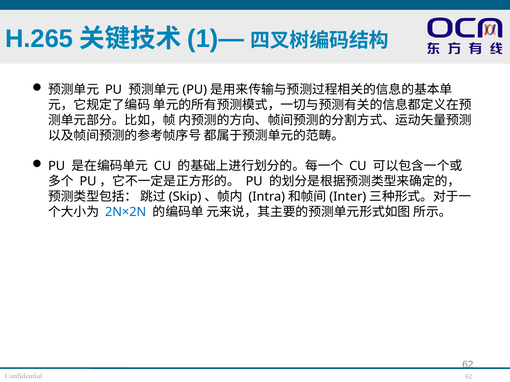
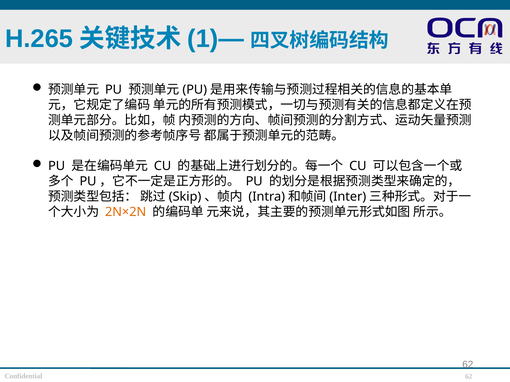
2N×2N colour: blue -> orange (126, 212)
